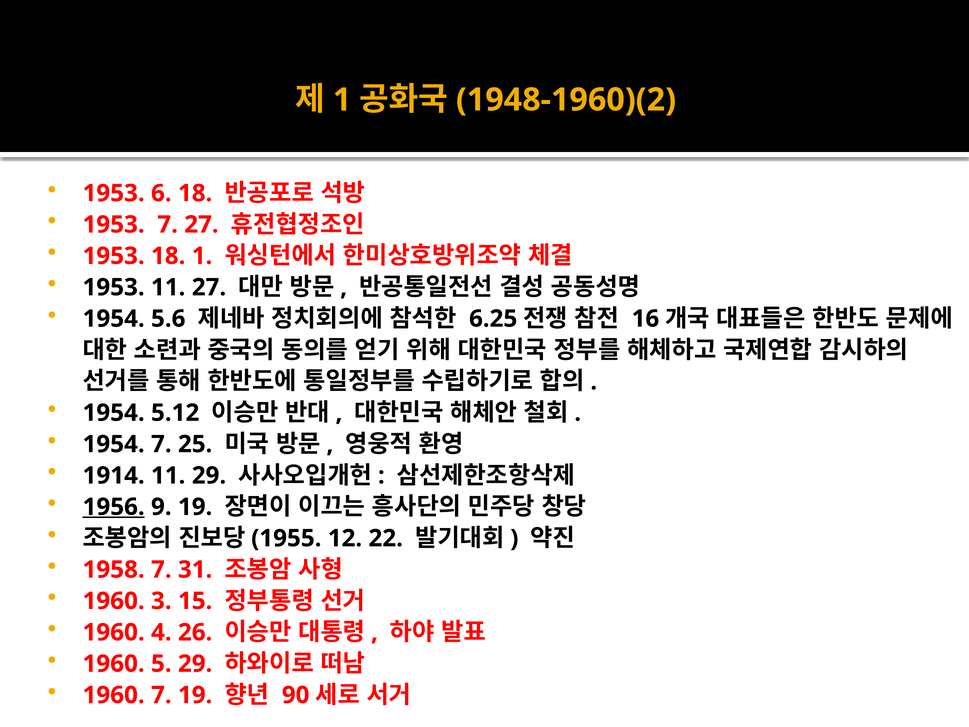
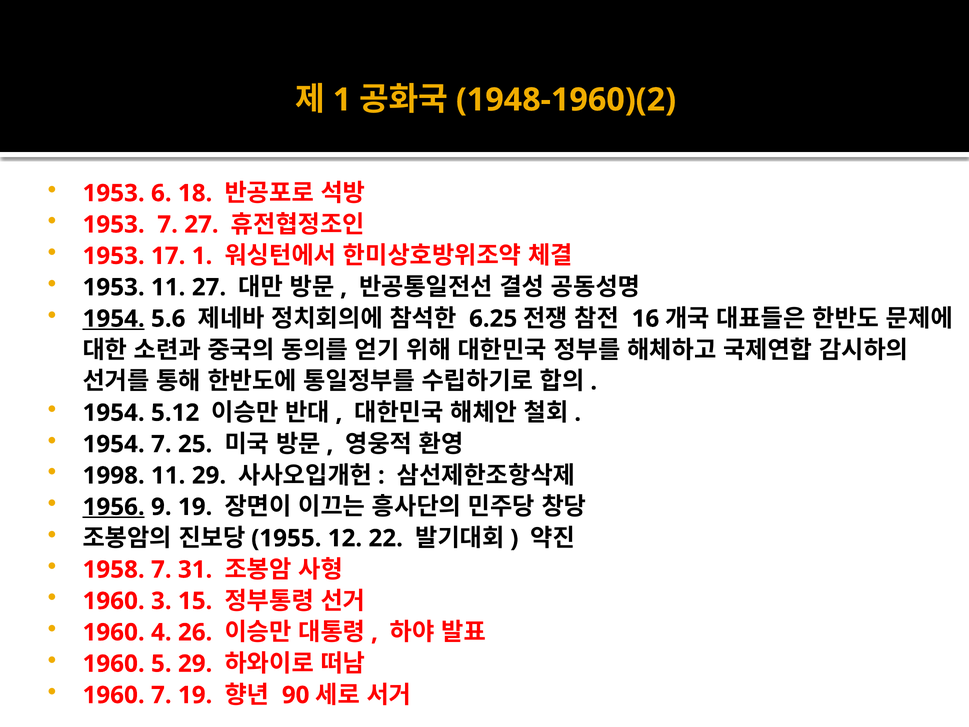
1953 18: 18 -> 17 (168, 256)
1954 underline: none -> present (114, 319)
1914: 1914 -> 1998 (114, 475)
